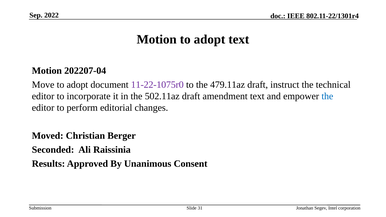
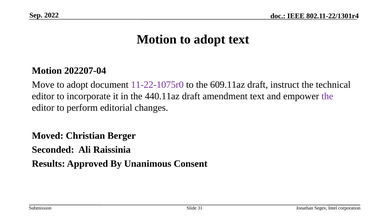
479.11az: 479.11az -> 609.11az (228, 85)
502.11az: 502.11az -> 440.11az (162, 96)
the colour: blue -> purple (327, 96)
